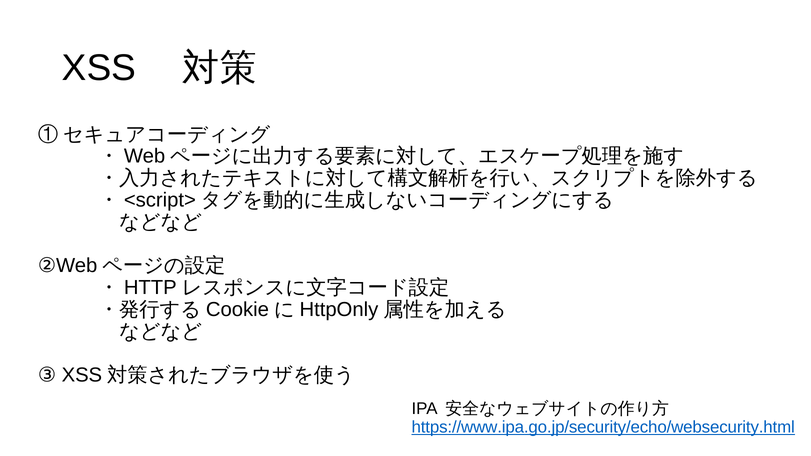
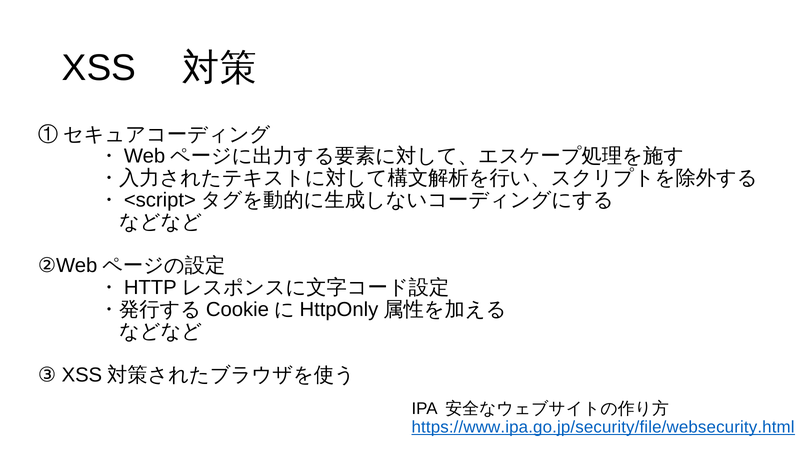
https://www.ipa.go.jp/security/echo/websecurity.html: https://www.ipa.go.jp/security/echo/websecurity.html -> https://www.ipa.go.jp/security/file/websecurity.html (603, 427)
